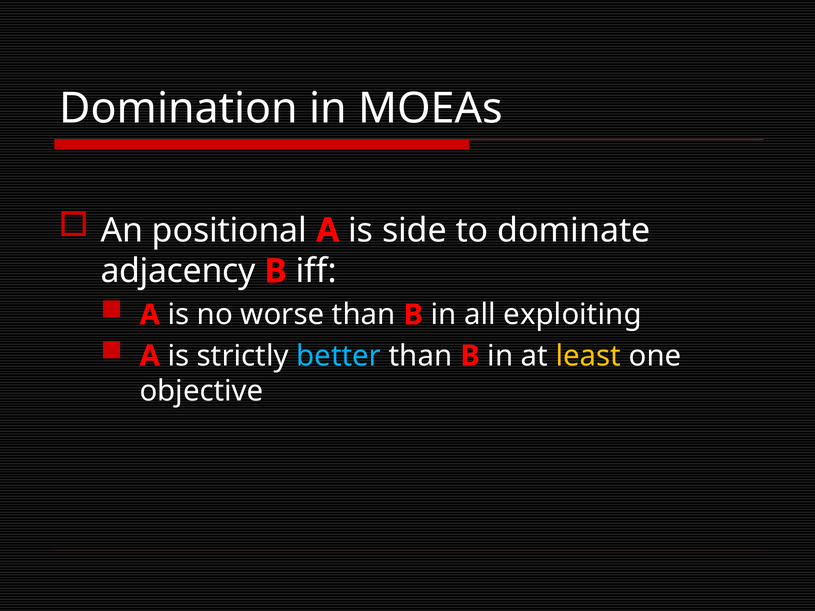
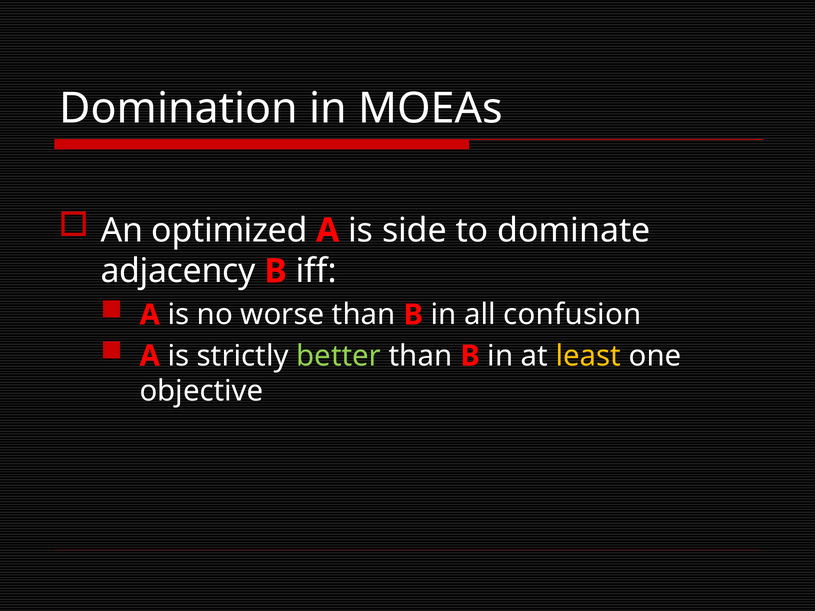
positional: positional -> optimized (230, 231)
exploiting: exploiting -> confusion (572, 315)
better colour: light blue -> light green (339, 356)
